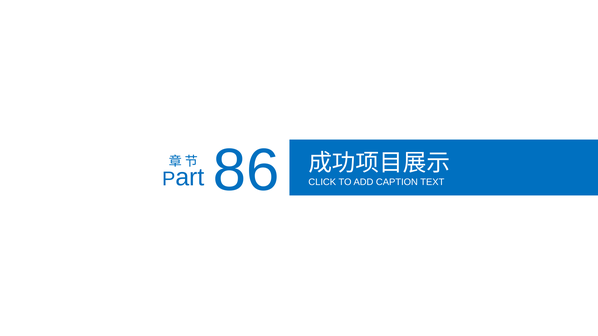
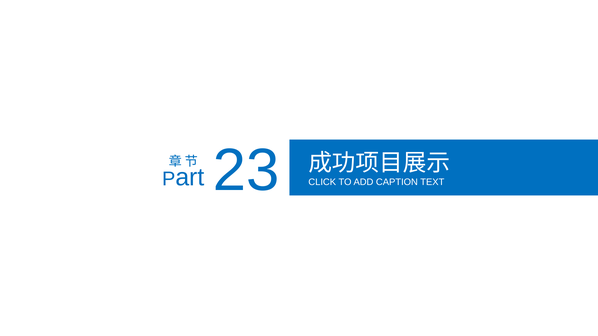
86: 86 -> 23 (246, 171)
